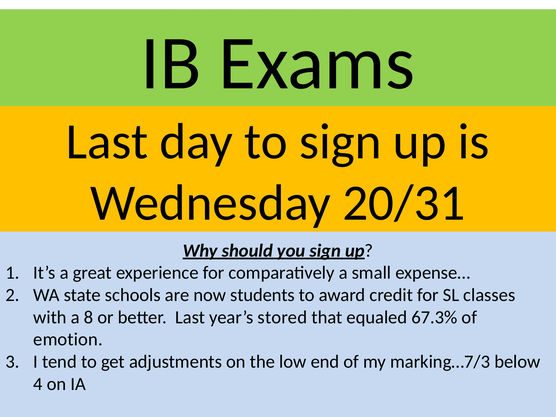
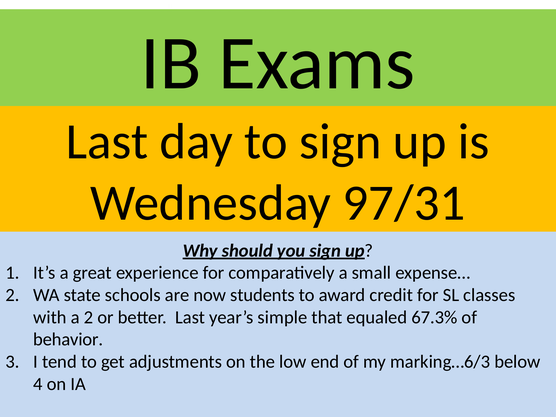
20/31: 20/31 -> 97/31 (404, 203)
a 8: 8 -> 2 (89, 317)
stored: stored -> simple (282, 317)
emotion: emotion -> behavior (68, 340)
marking…7/3: marking…7/3 -> marking…6/3 (440, 362)
